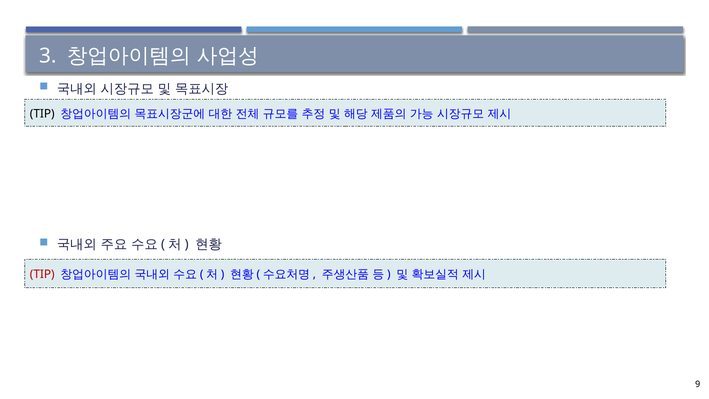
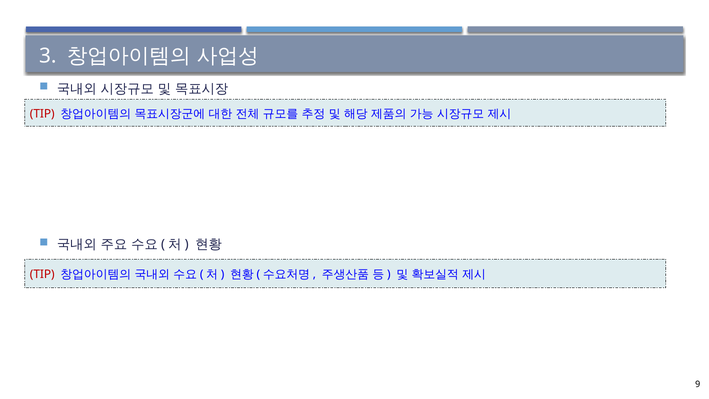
TIP colour: black -> red (42, 114)
